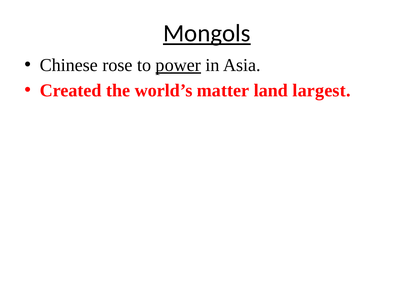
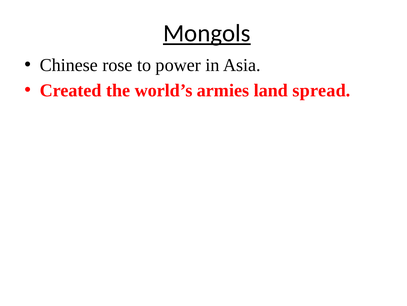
power underline: present -> none (178, 65)
matter: matter -> armies (223, 90)
largest: largest -> spread (322, 90)
